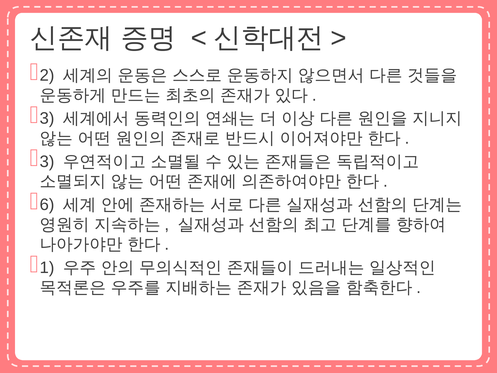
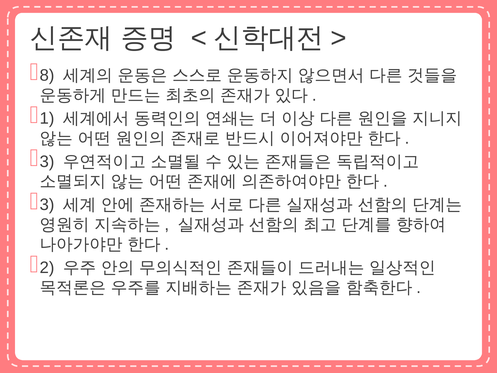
2: 2 -> 8 (47, 75)
3: 3 -> 1 (47, 118)
6: 6 -> 3 (47, 205)
1: 1 -> 2 (47, 267)
